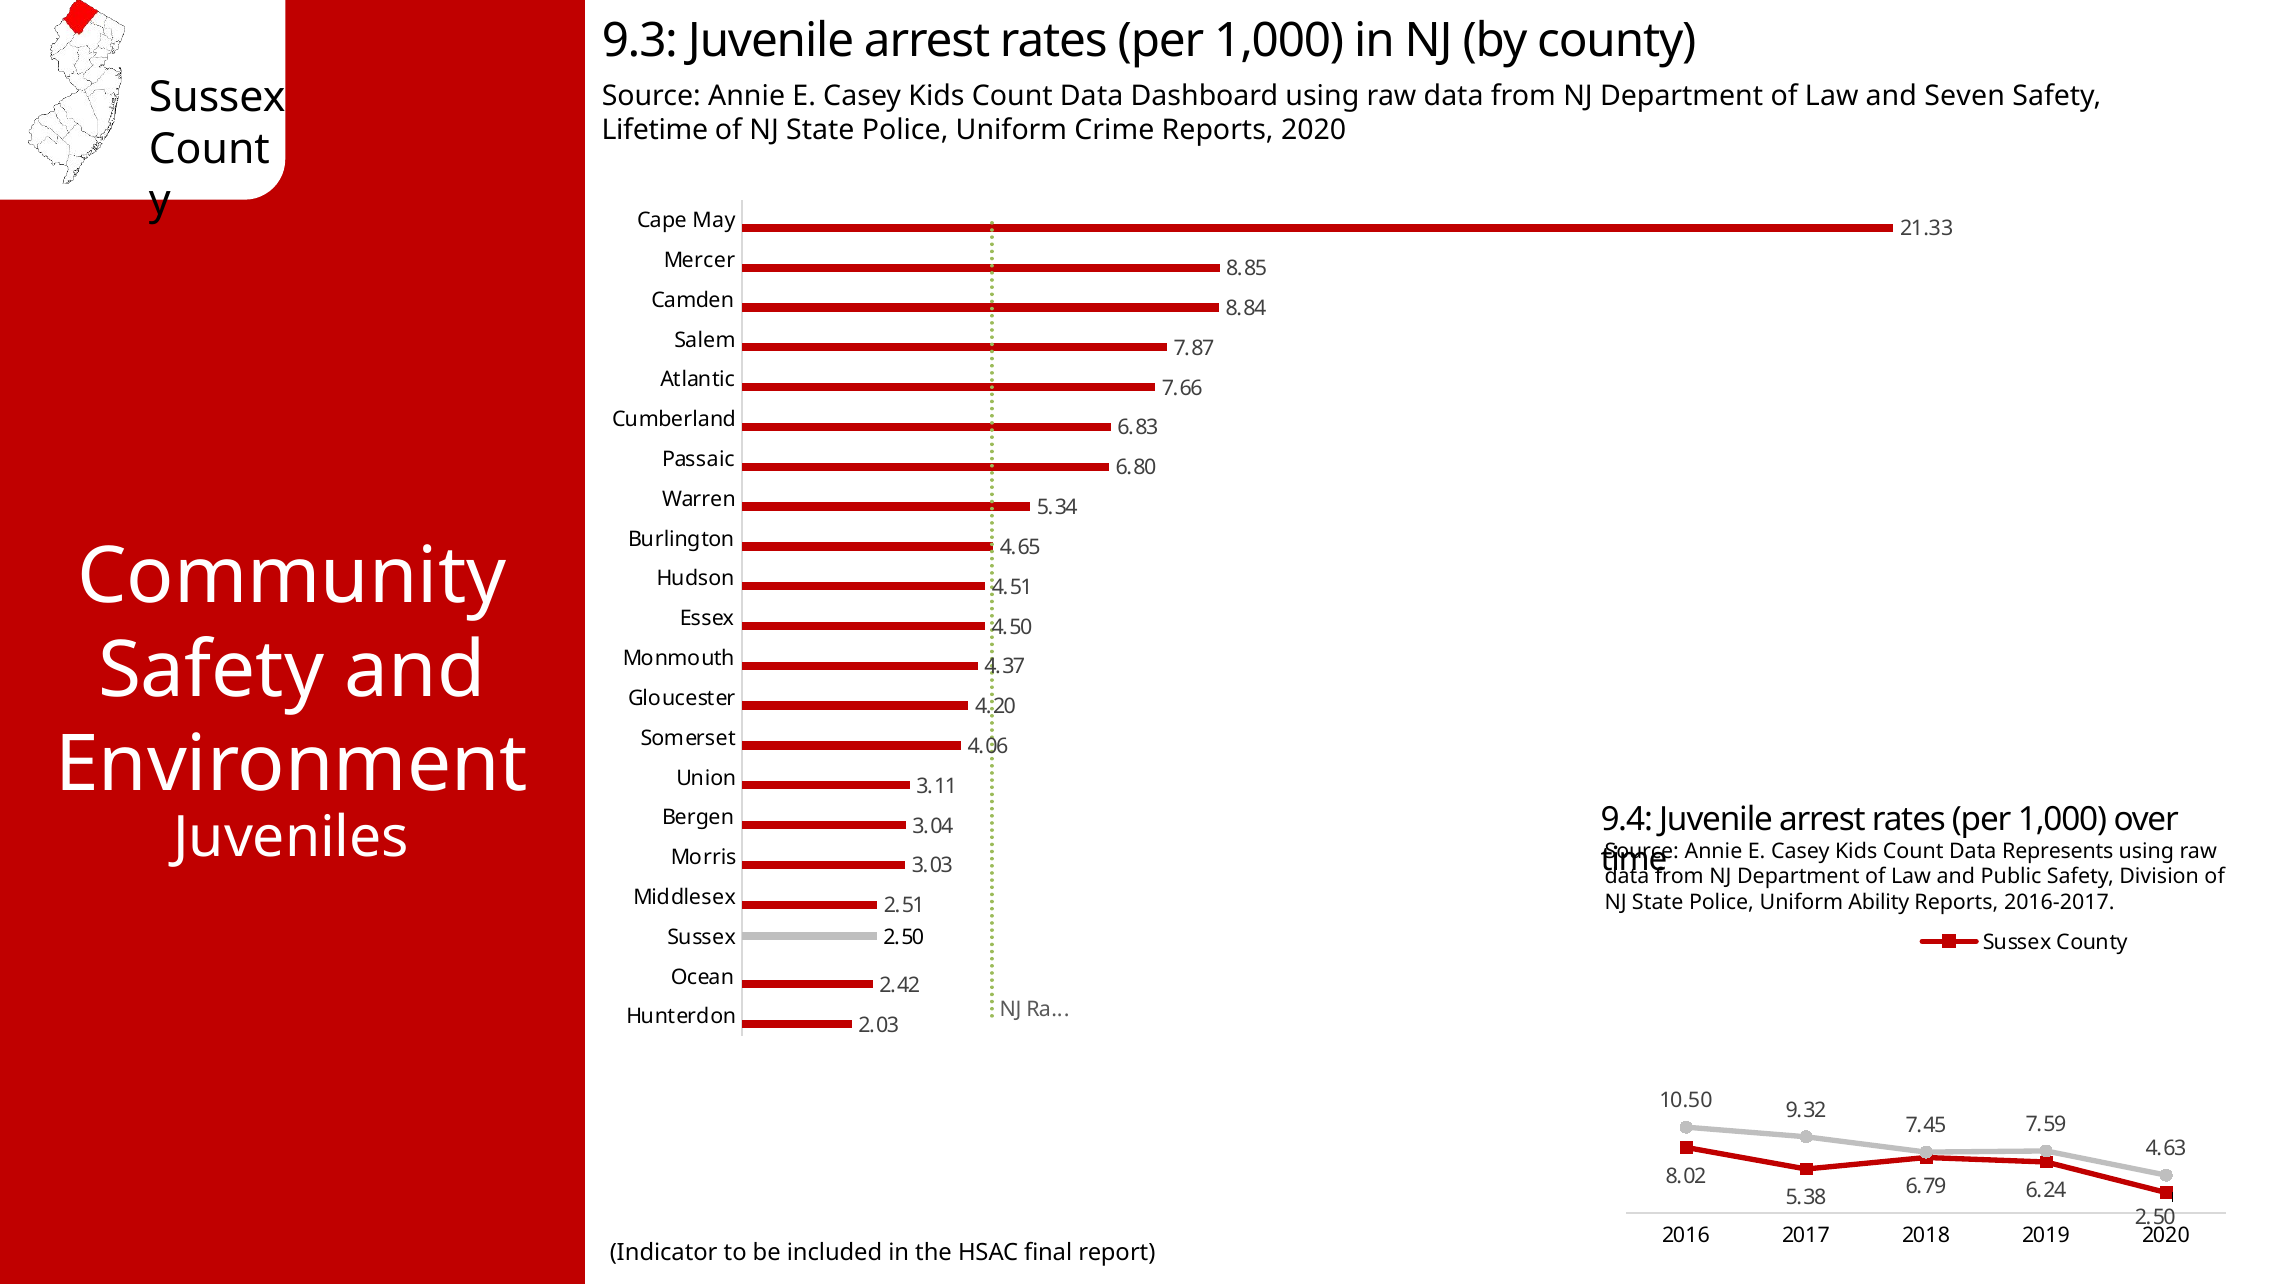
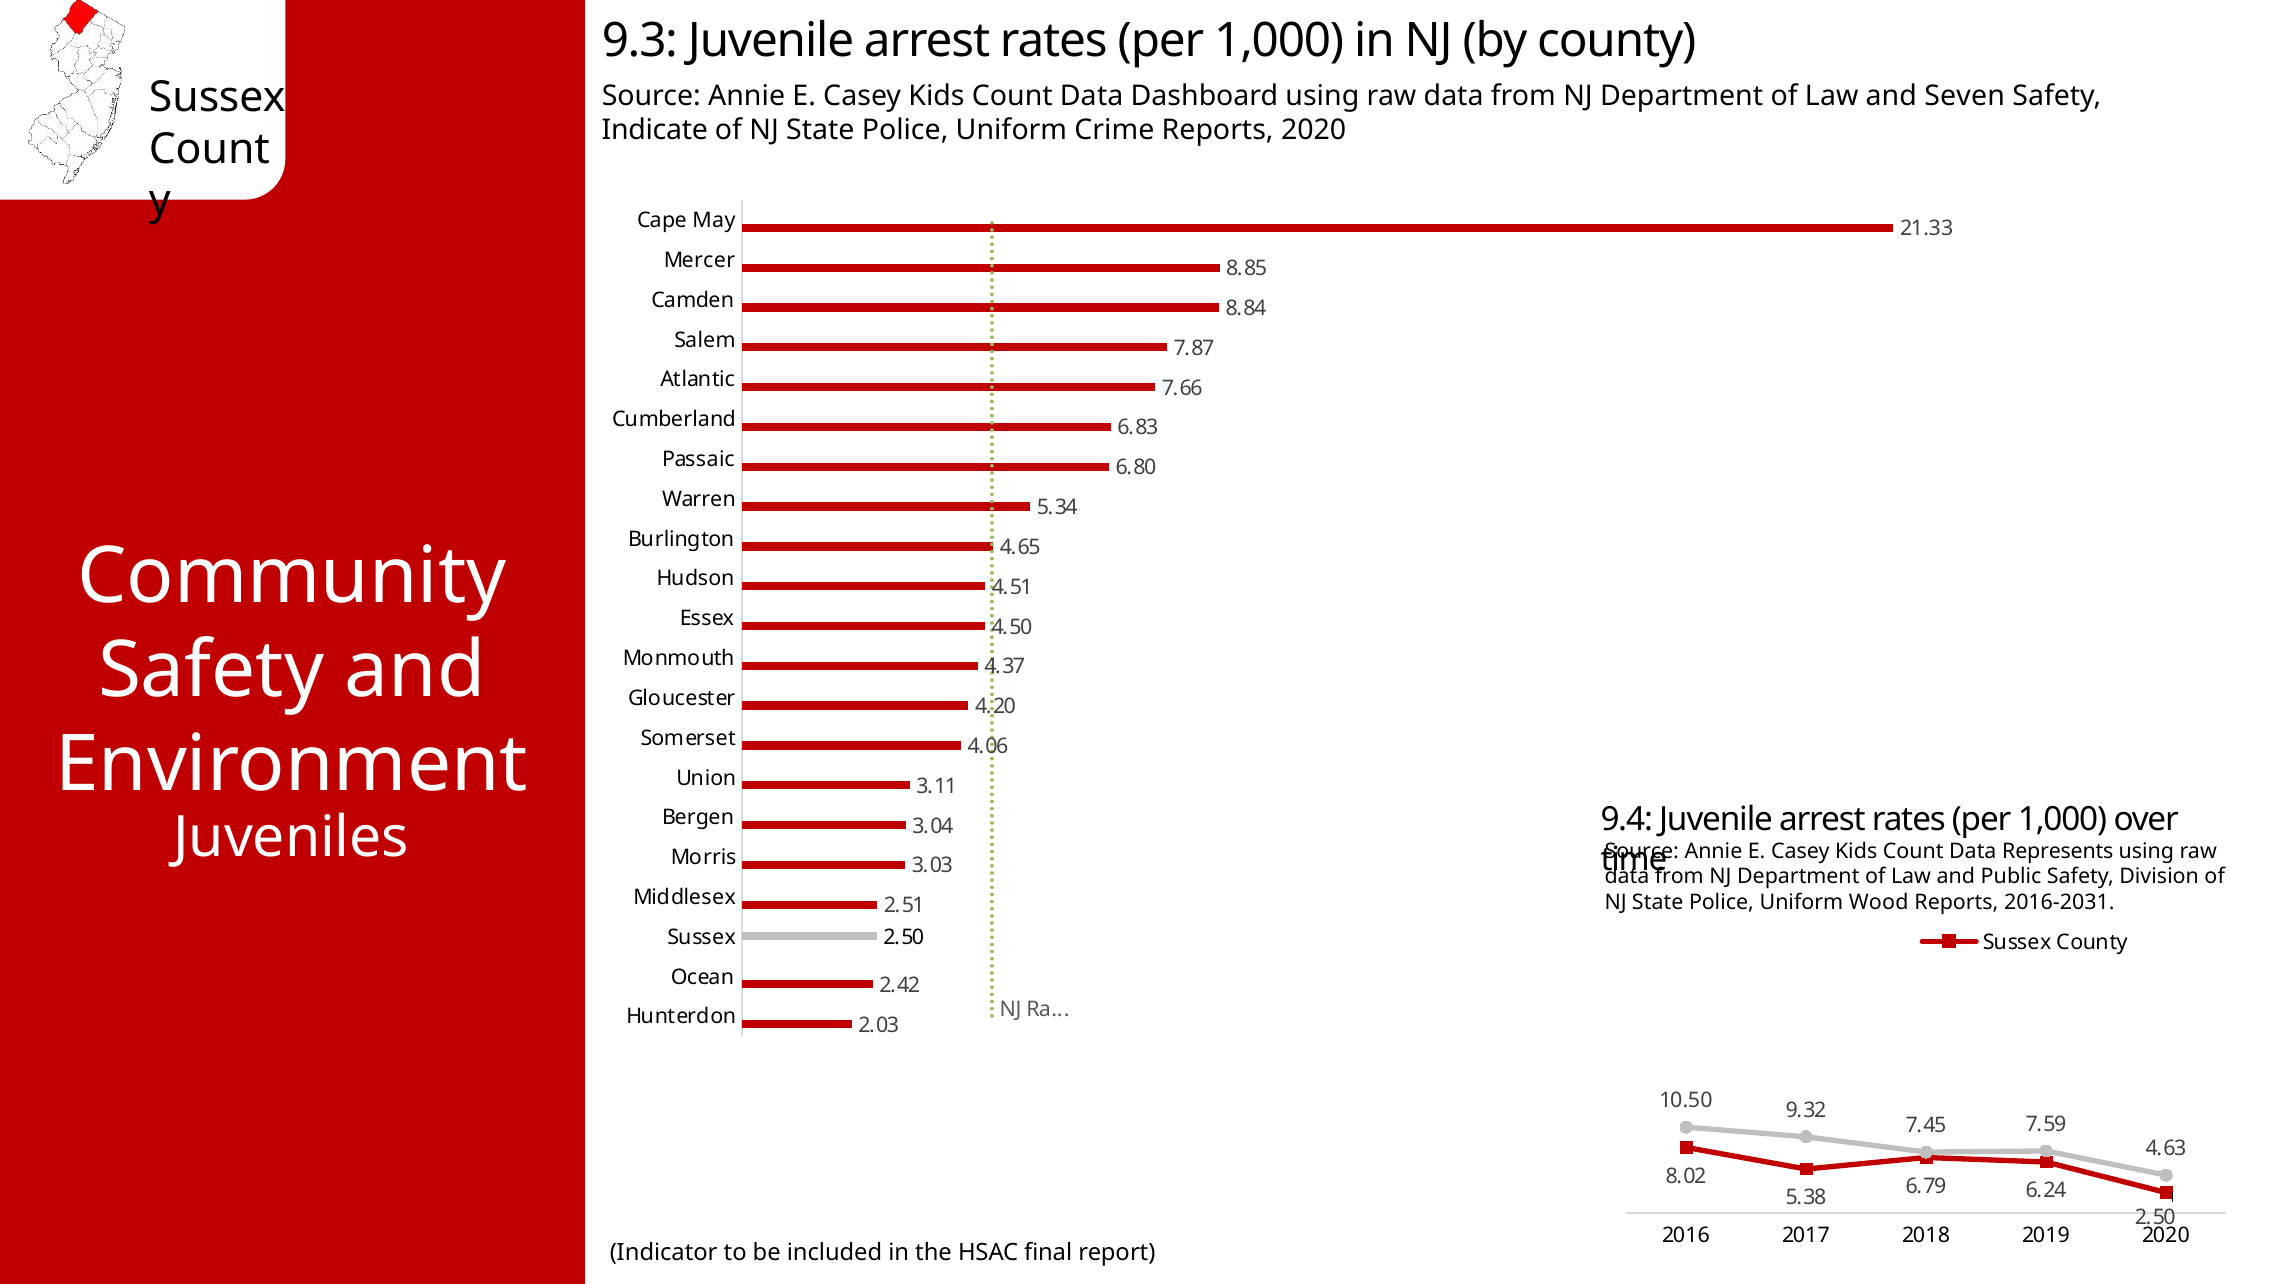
Lifetime: Lifetime -> Indicate (655, 131)
Ability: Ability -> Wood (1879, 903)
2016-2017: 2016-2017 -> 2016-2031 (2059, 903)
